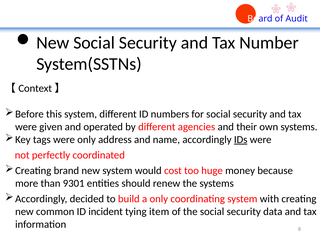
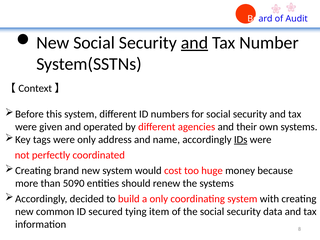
and underline: none -> present (195, 43)
9301: 9301 -> 5090 (74, 183)
incident: incident -> secured (106, 212)
